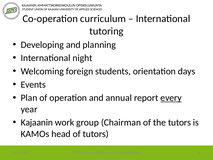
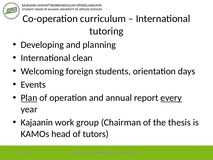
night: night -> clean (83, 58)
Plan underline: none -> present (29, 98)
the tutors: tutors -> thesis (179, 122)
